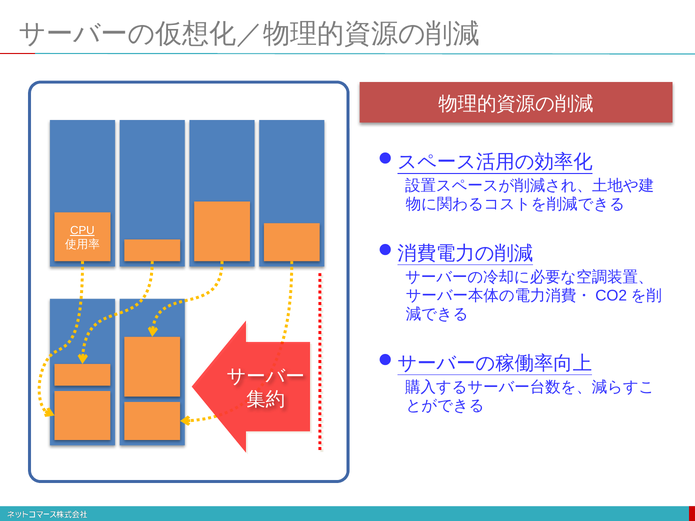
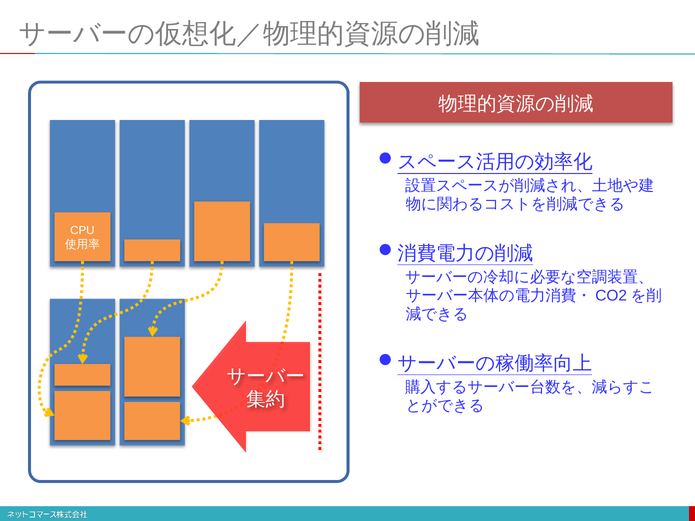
CPU underline: present -> none (82, 231)
